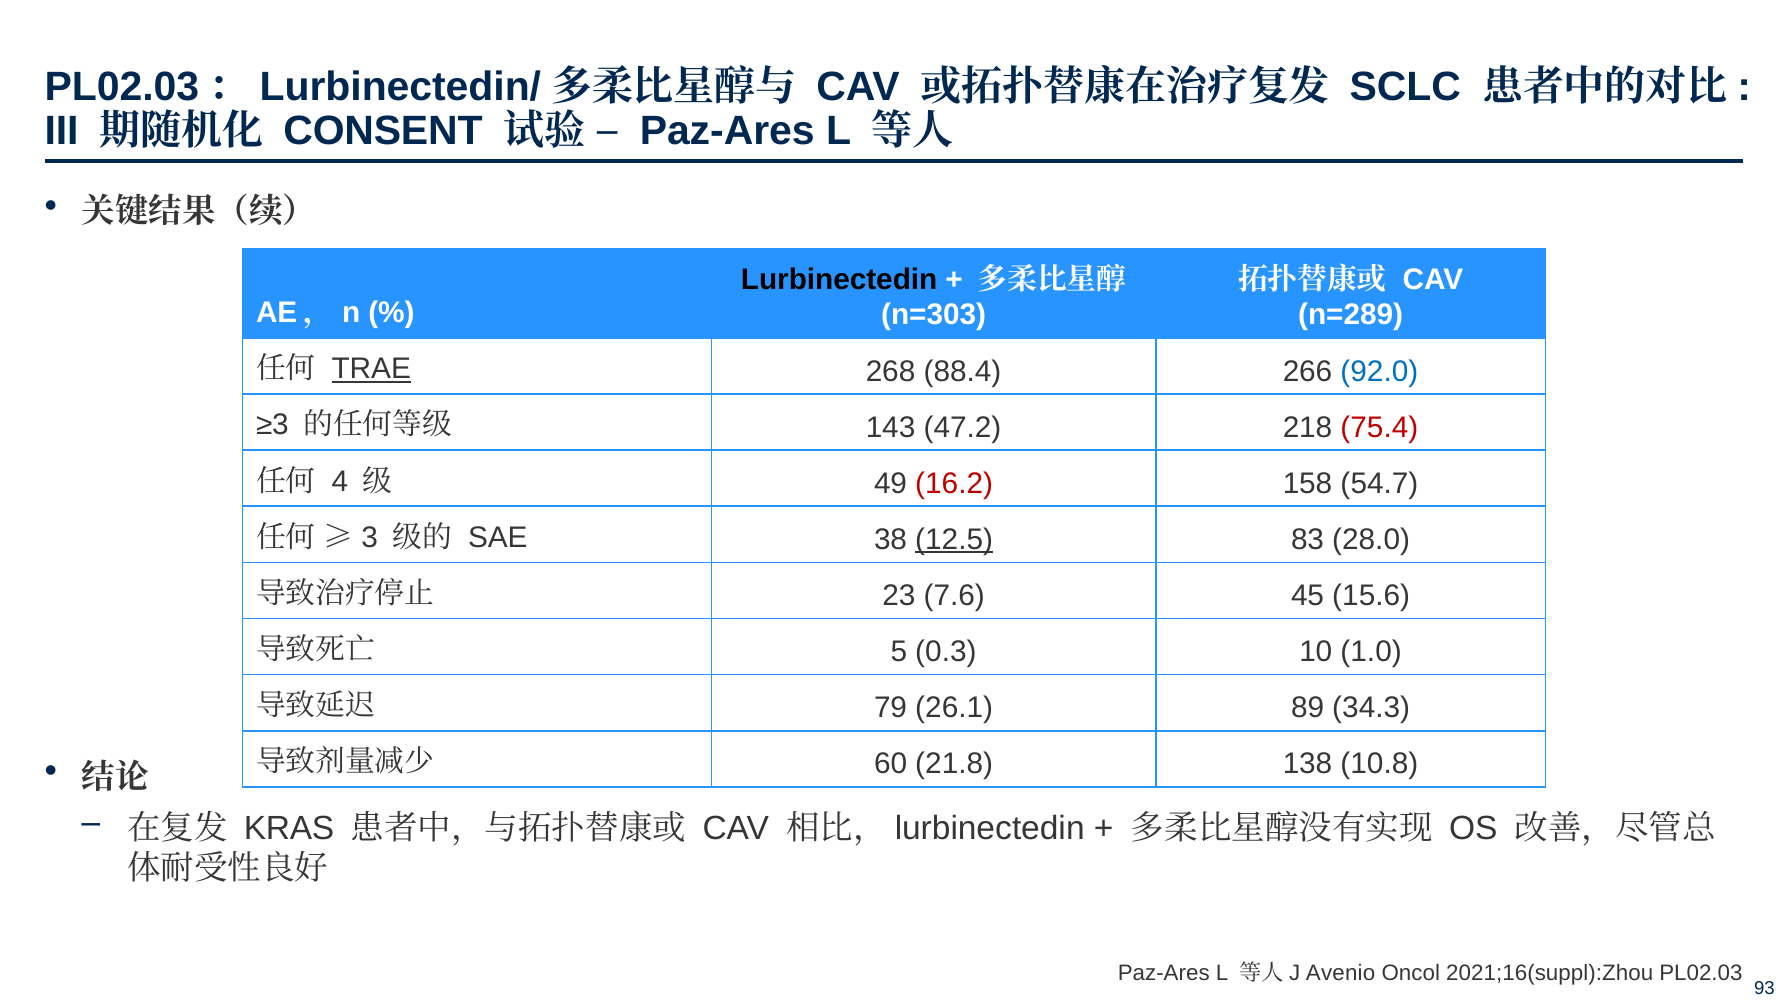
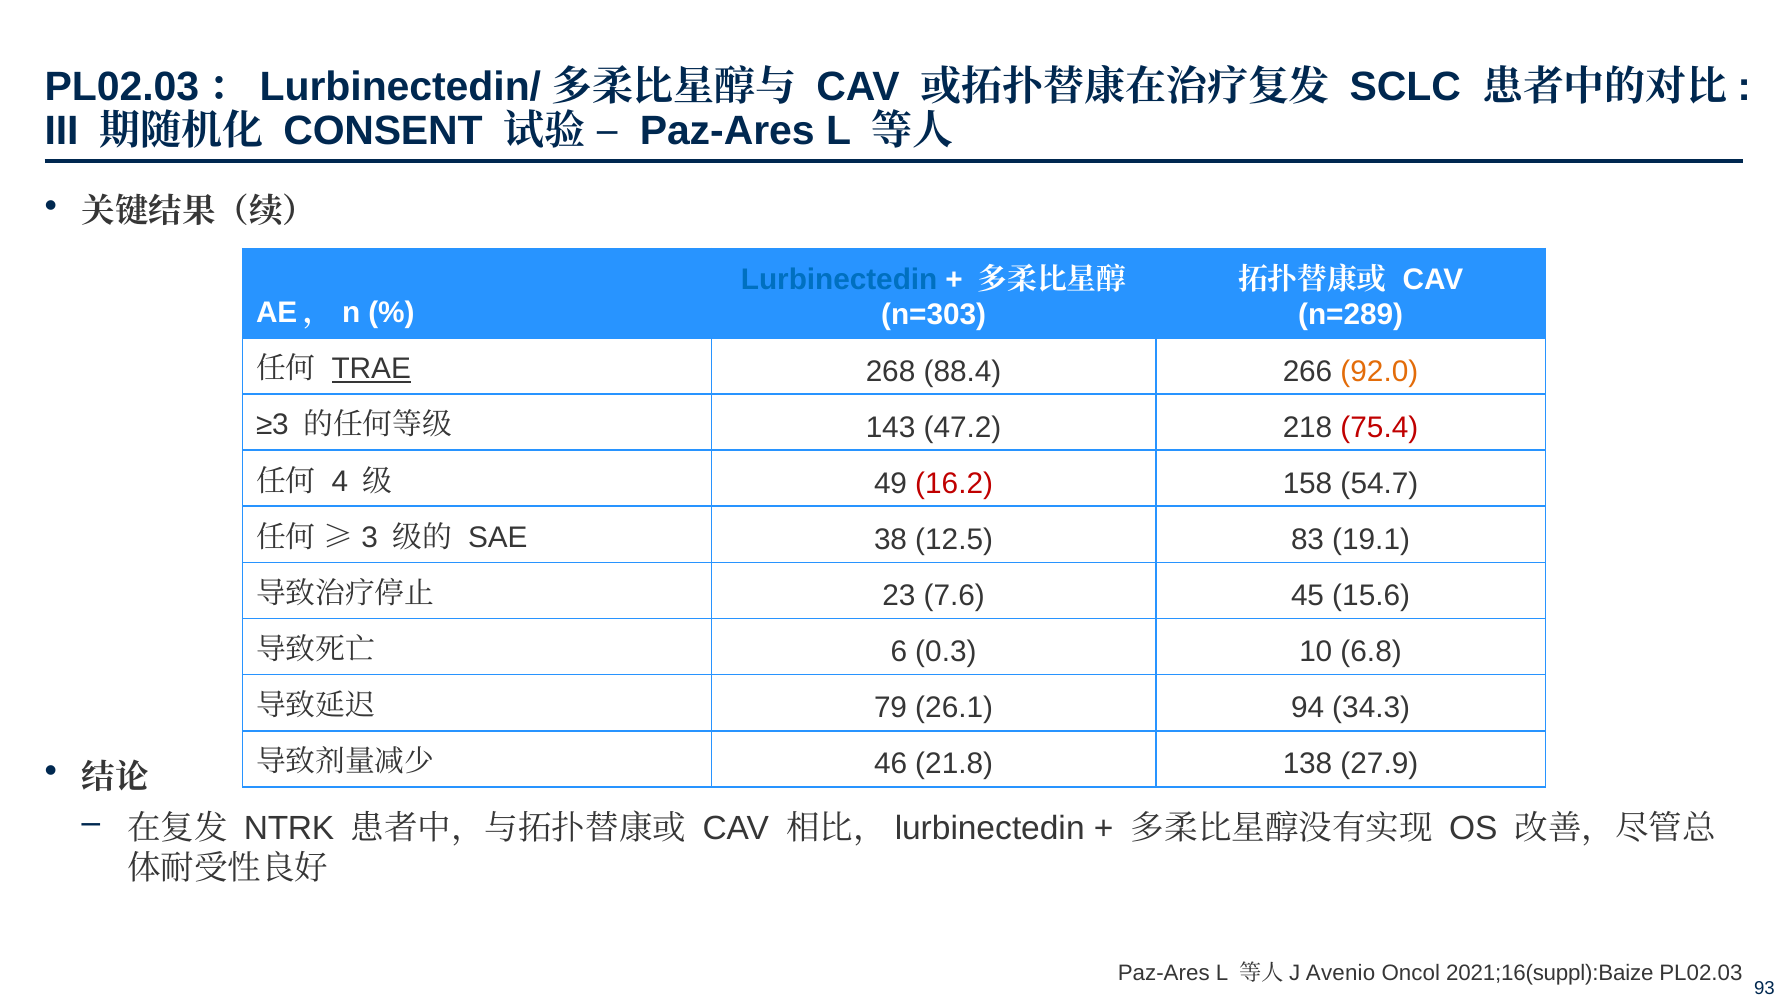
Lurbinectedin colour: black -> blue (839, 280)
92.0 colour: blue -> orange (1379, 371)
12.5 underline: present -> none (954, 540)
28.0: 28.0 -> 19.1 (1371, 540)
5: 5 -> 6 (899, 652)
1.0: 1.0 -> 6.8 (1371, 652)
89: 89 -> 94 (1308, 708)
60: 60 -> 46 (891, 765)
10.8: 10.8 -> 27.9 (1379, 765)
KRAS: KRAS -> NTRK (289, 829)
2021;16(suppl):Zhou: 2021;16(suppl):Zhou -> 2021;16(suppl):Baize (1550, 974)
